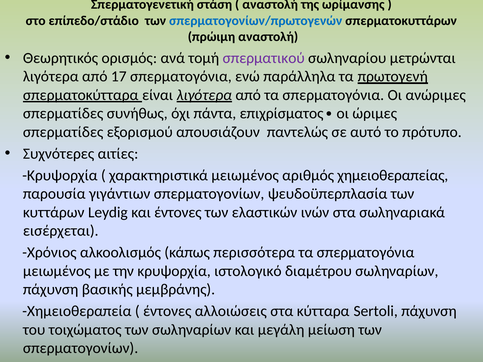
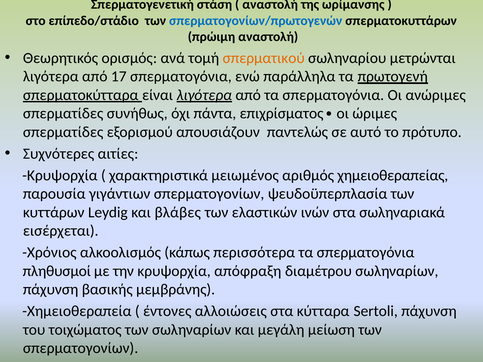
σπερματικού colour: purple -> orange (264, 58)
και έντονες: έντονες -> βλάβες (178, 212)
μειωμένος: μειωμένος -> πληθυσμοί (57, 271)
ιστολογικό: ιστολογικό -> απόφραξη (248, 271)
